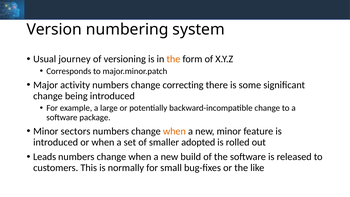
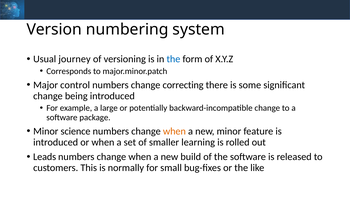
the colour: orange -> blue (173, 59)
activity: activity -> control (75, 85)
sectors: sectors -> science (76, 131)
adopted: adopted -> learning (198, 142)
